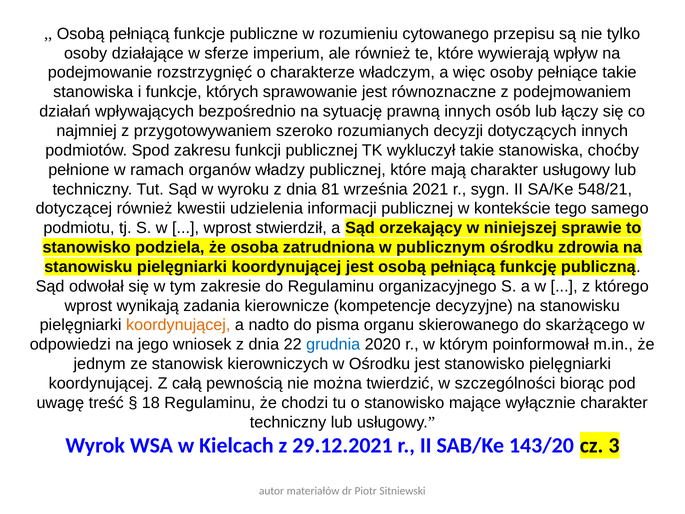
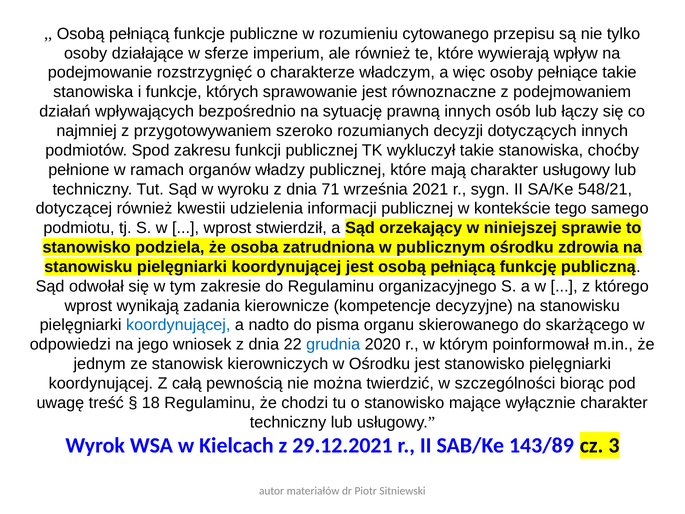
81: 81 -> 71 (330, 189)
koordynującej colour: orange -> blue (178, 325)
143/20: 143/20 -> 143/89 (541, 445)
